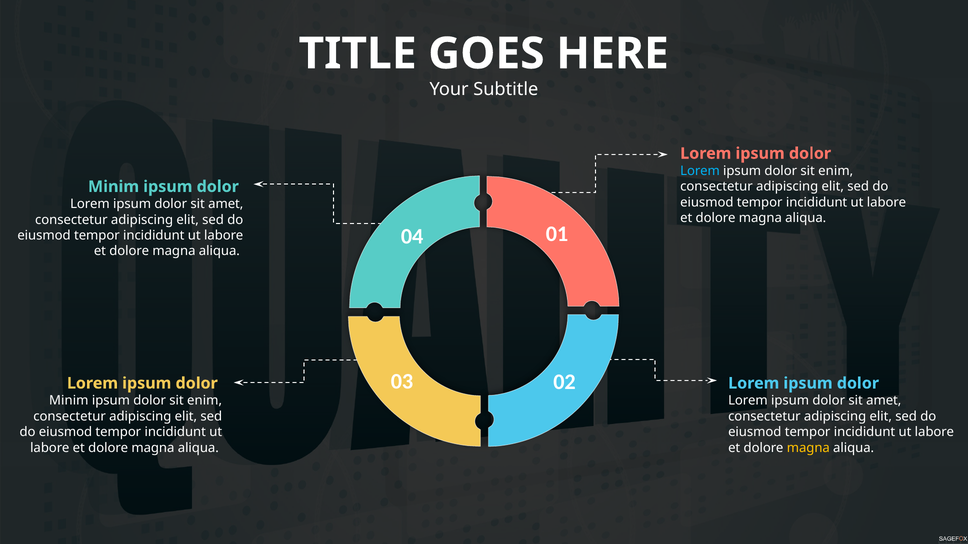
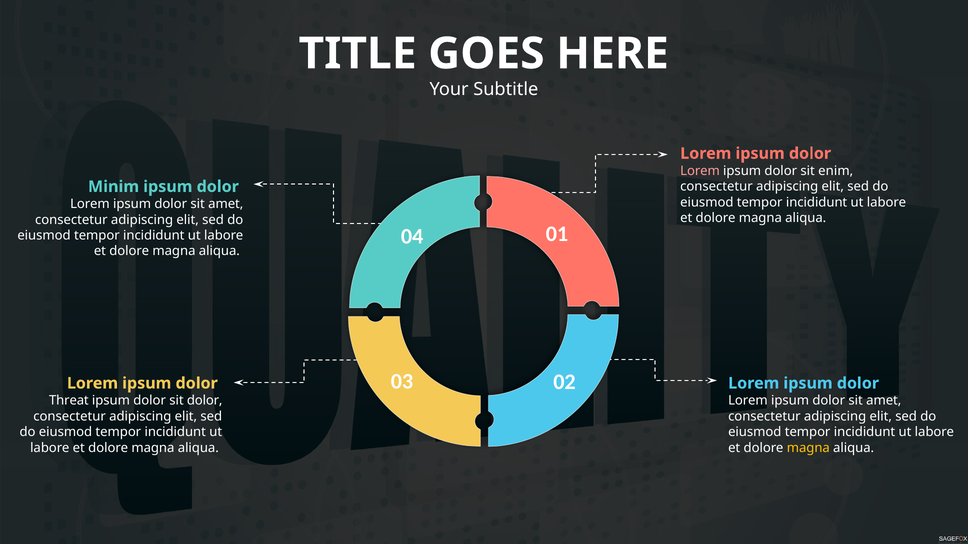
Lorem colour: light blue -> pink (700, 171)
Minim: Minim -> Threat (69, 401)
enim: enim -> dolor (205, 401)
